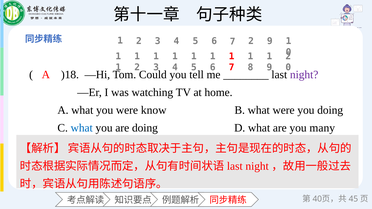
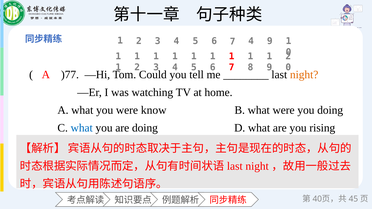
7 2: 2 -> 4 (251, 41)
)18: )18 -> )77 (70, 75)
night colour: purple -> orange (304, 75)
many: many -> rising (322, 128)
